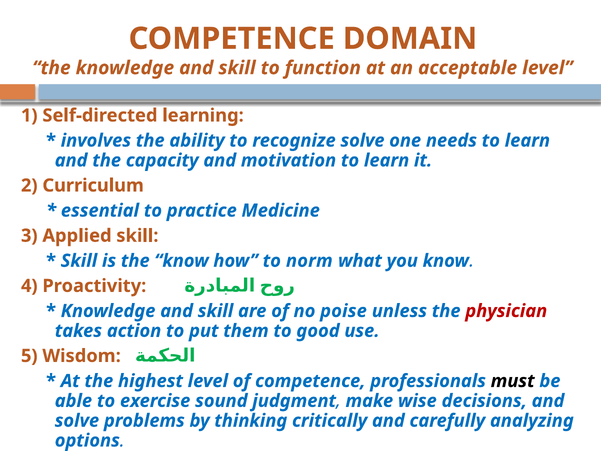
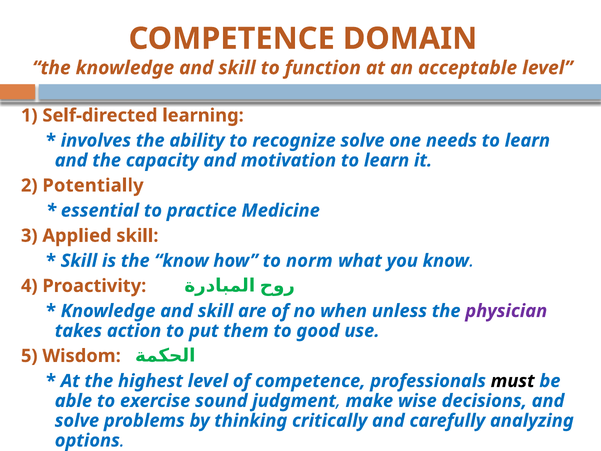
Curriculum: Curriculum -> Potentially (93, 185)
poise: poise -> when (344, 311)
physician colour: red -> purple (506, 311)
